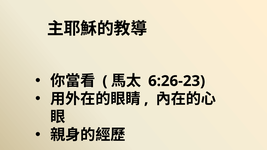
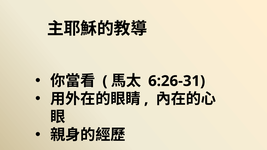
6:26-23: 6:26-23 -> 6:26-31 (177, 81)
